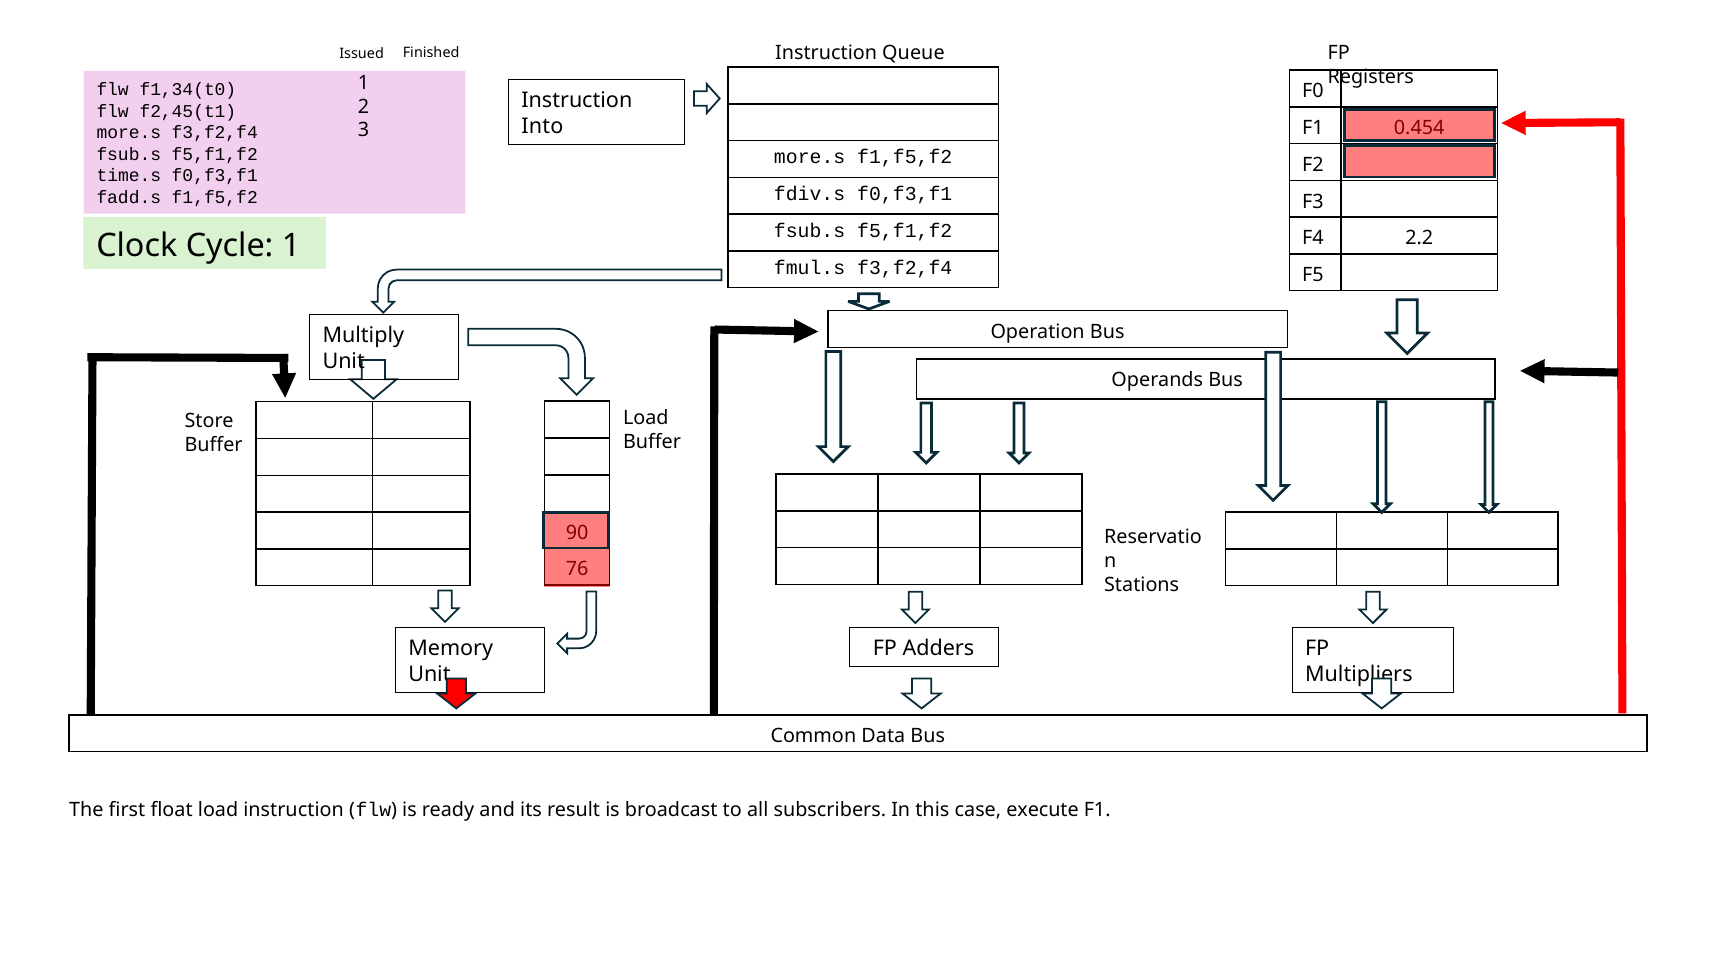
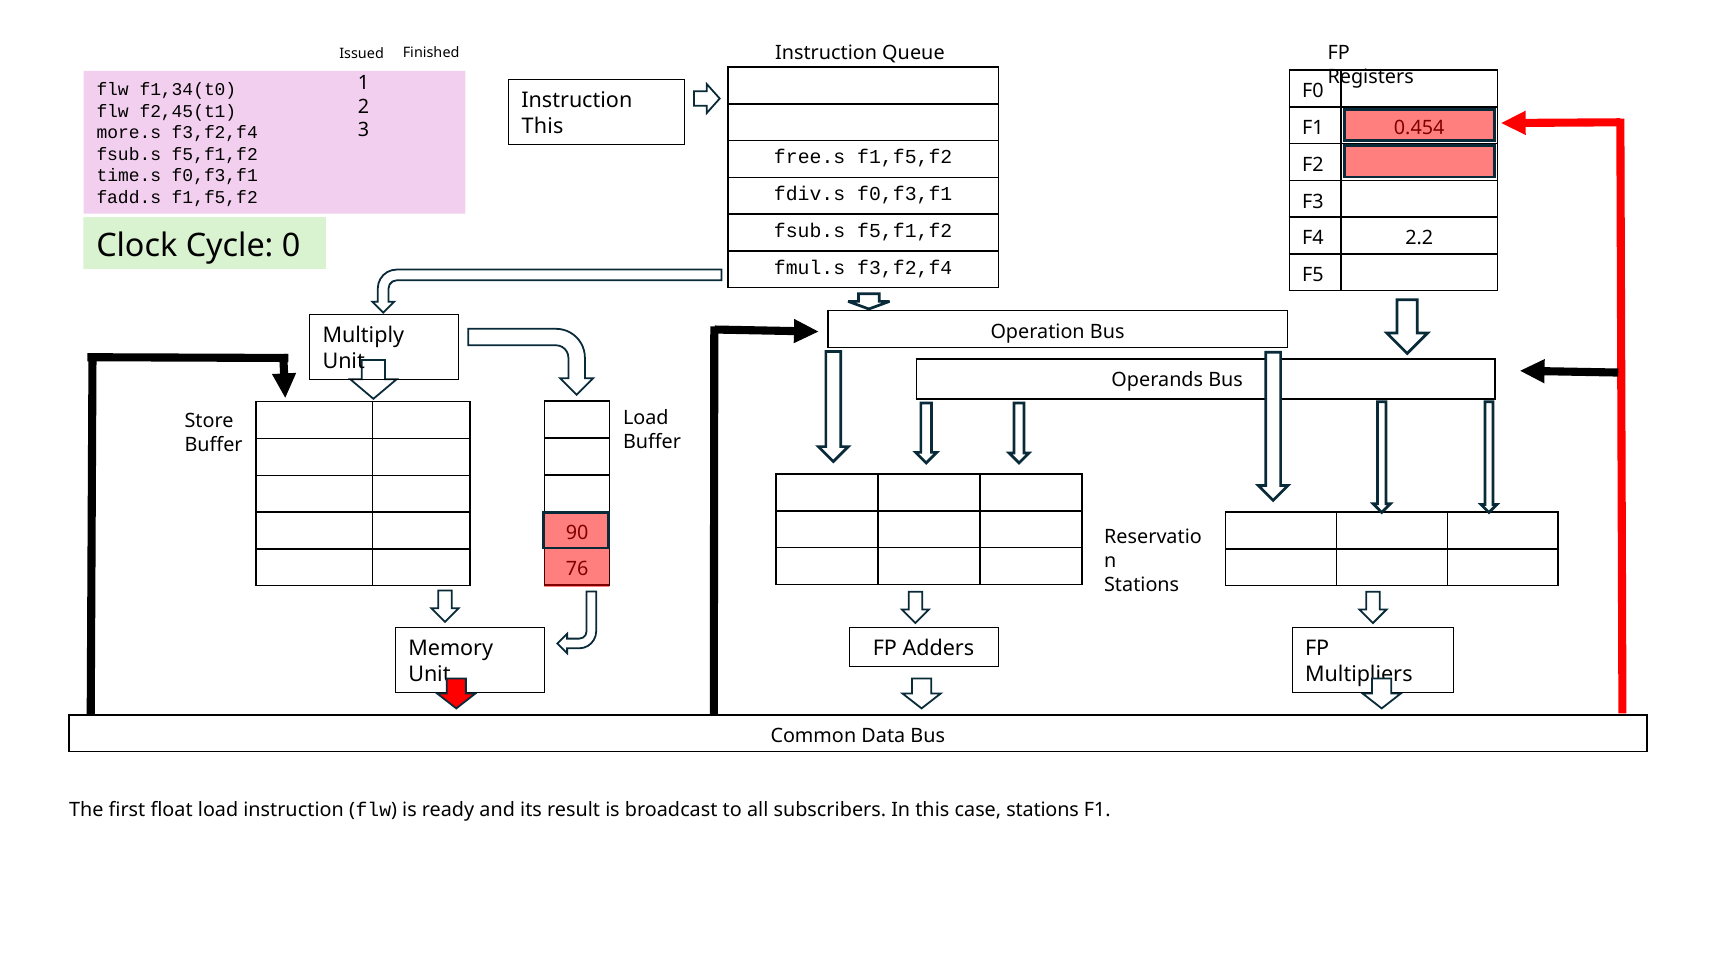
Into: Into -> This (542, 126)
more.s: more.s -> free.s (810, 157)
Cycle 1: 1 -> 0 (291, 245)
case execute: execute -> stations (1043, 810)
